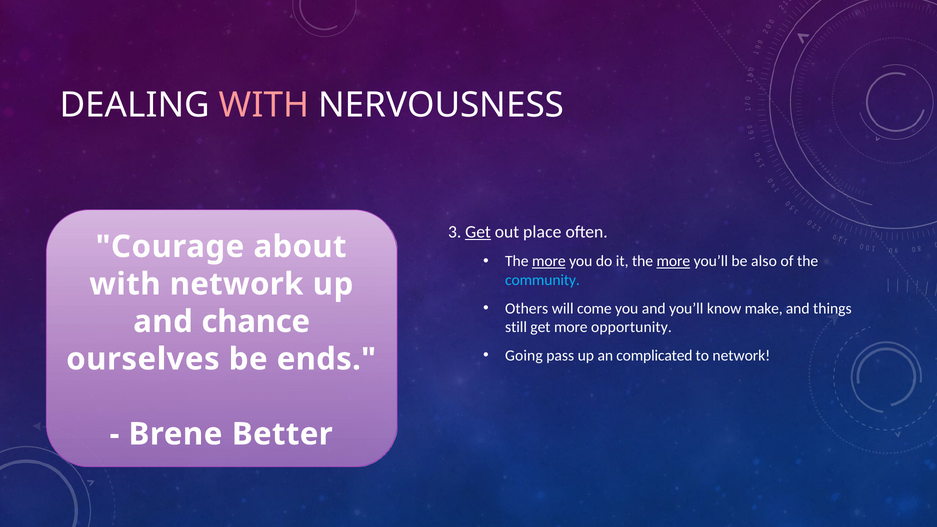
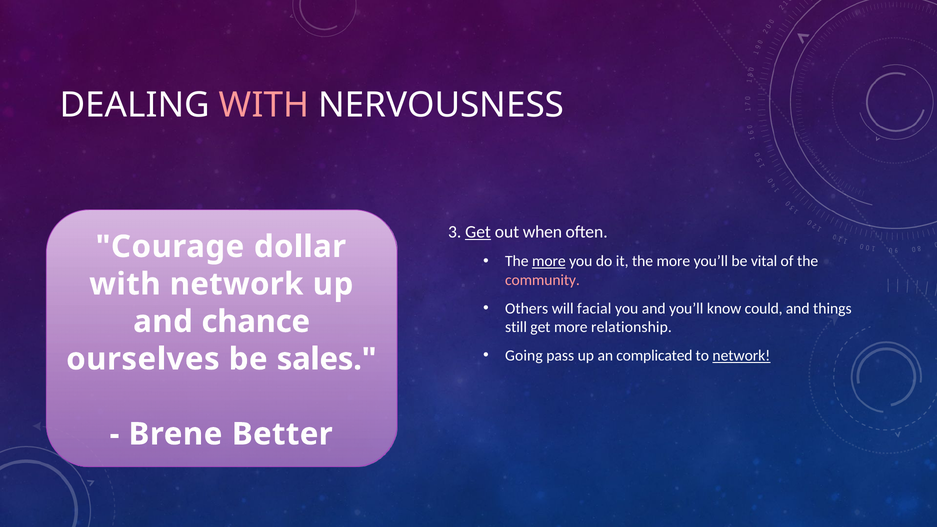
place: place -> when (542, 232)
about: about -> dollar (300, 247)
more underline: present -> none (673, 261)
also: also -> vital (764, 261)
community colour: light blue -> pink (542, 280)
come: come -> facial (594, 309)
make: make -> could (764, 309)
opportunity: opportunity -> relationship (631, 327)
network underline: none -> present (741, 356)
ends: ends -> sales (327, 359)
